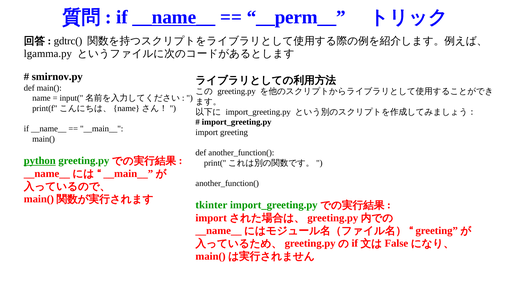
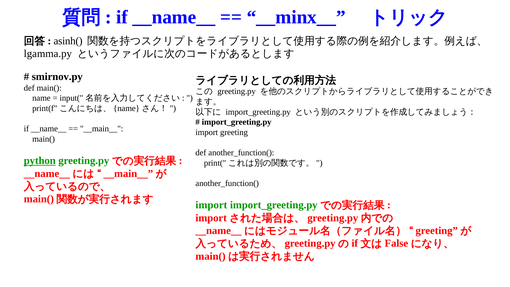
__name__ underline: present -> none (174, 17)
__perm__: __perm__ -> __minx__ (296, 17)
gdtrc(: gdtrc( -> asinh( (68, 41)
tkinter: tkinter -> import (211, 205)
